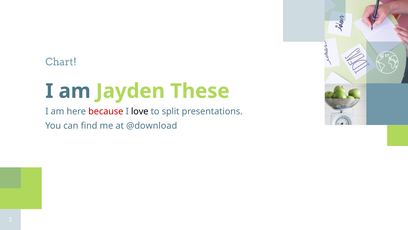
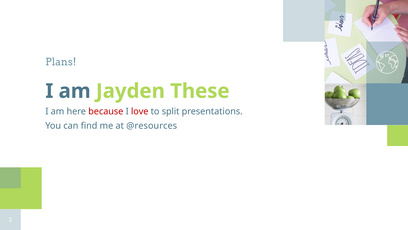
Chart: Chart -> Plans (61, 62)
love colour: black -> red (140, 111)
@download: @download -> @resources (152, 125)
